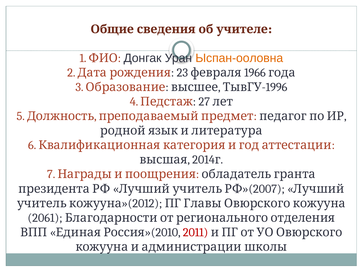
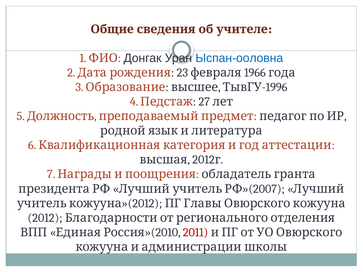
Ыспан-ооловна colour: orange -> blue (239, 58)
2014: 2014 -> 2012 (203, 160)
2061: 2061 -> 2012 (45, 218)
